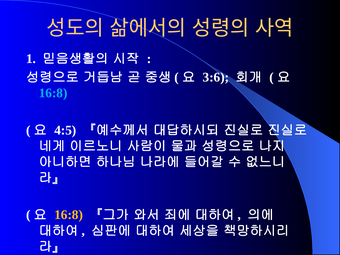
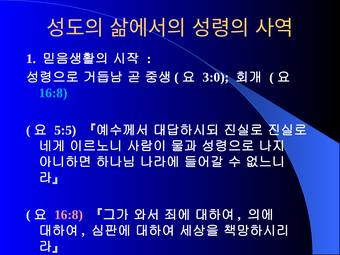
3:6: 3:6 -> 3:0 (216, 77)
4:5: 4:5 -> 5:5 (65, 130)
16:8 colour: yellow -> pink (69, 215)
